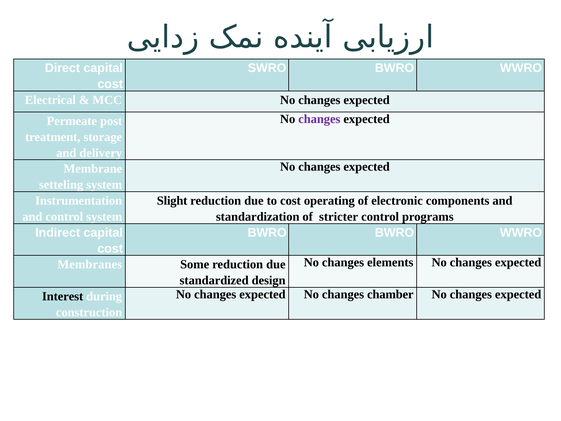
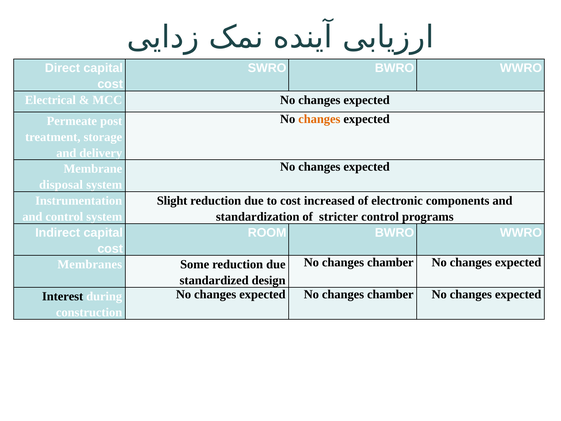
changes colour: purple -> orange (319, 119)
setteling: setteling -> disposal (61, 185)
operating: operating -> increased (329, 201)
BWRO: BWRO -> ROOM (267, 233)
elements: elements -> chamber (390, 262)
